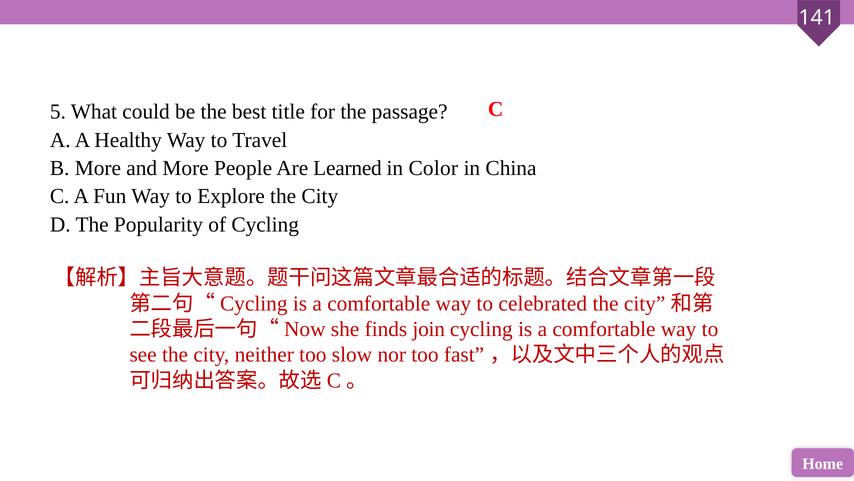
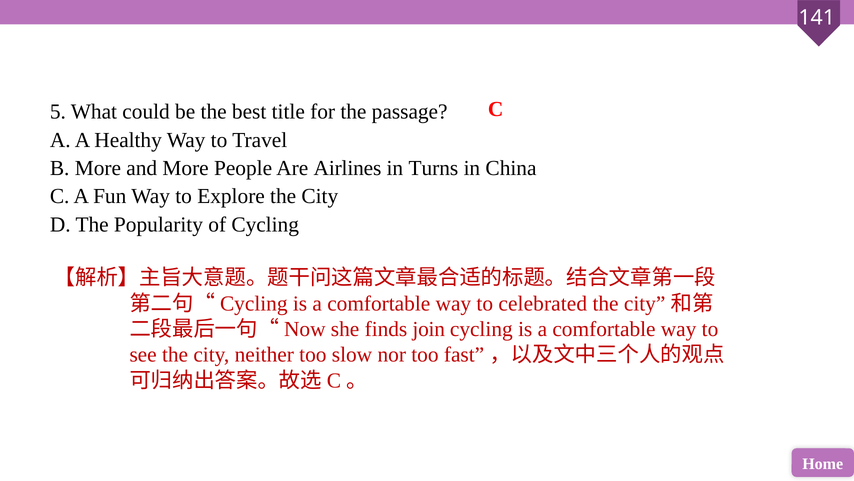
Learned: Learned -> Airlines (347, 168)
Color: Color -> Turns (433, 168)
